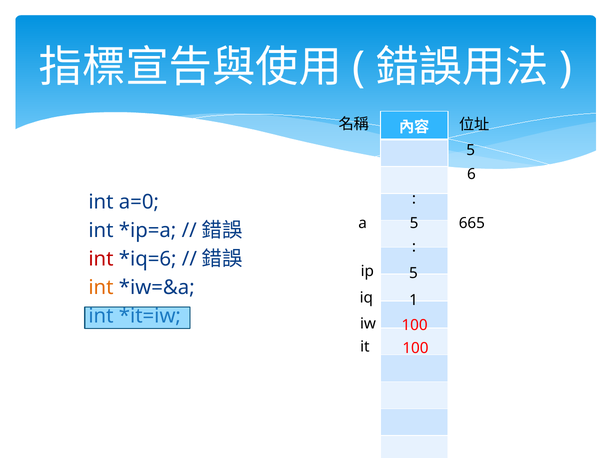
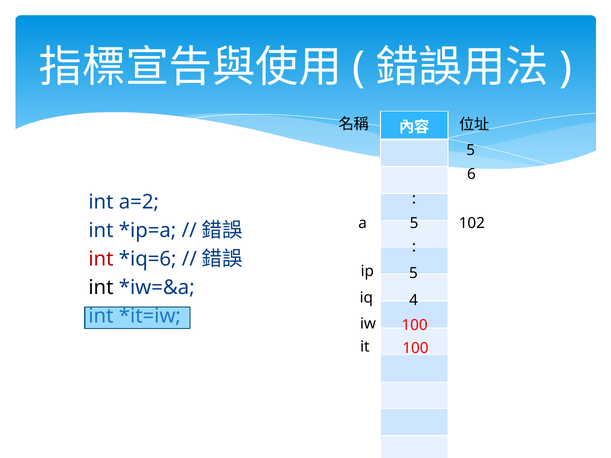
a=0: a=0 -> a=2 (139, 202)
665: 665 -> 102 (472, 223)
int colour: orange -> black (101, 288)
1: 1 -> 4 (414, 301)
